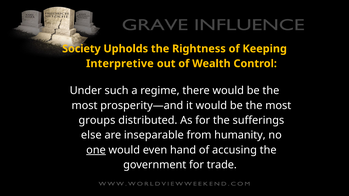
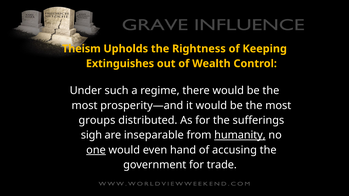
Society: Society -> Theism (81, 49)
Interpretive: Interpretive -> Extinguishes (120, 64)
else: else -> sigh (91, 135)
humanity underline: none -> present (240, 135)
